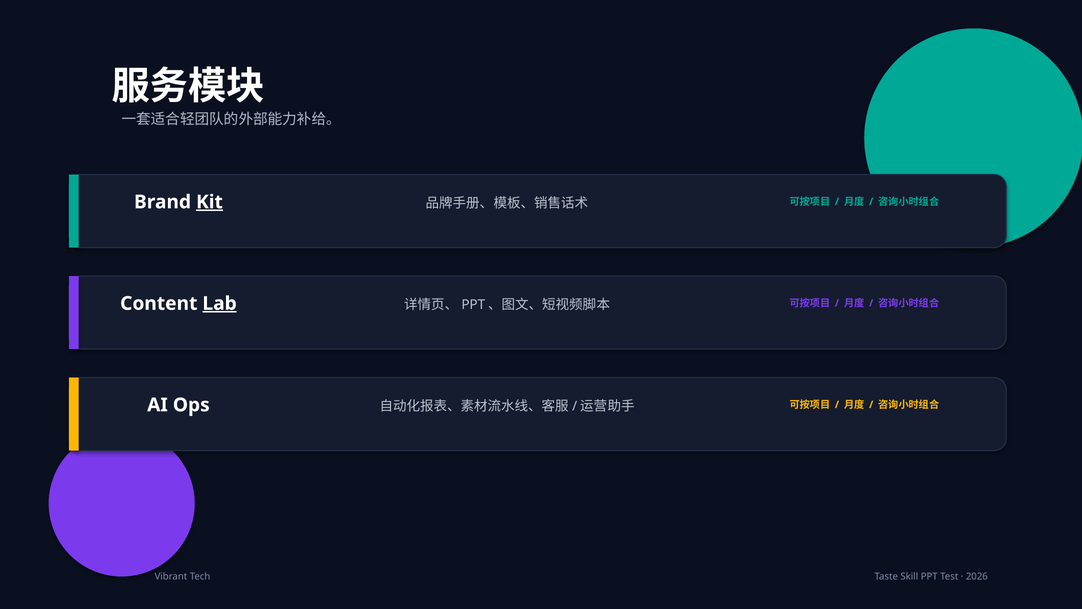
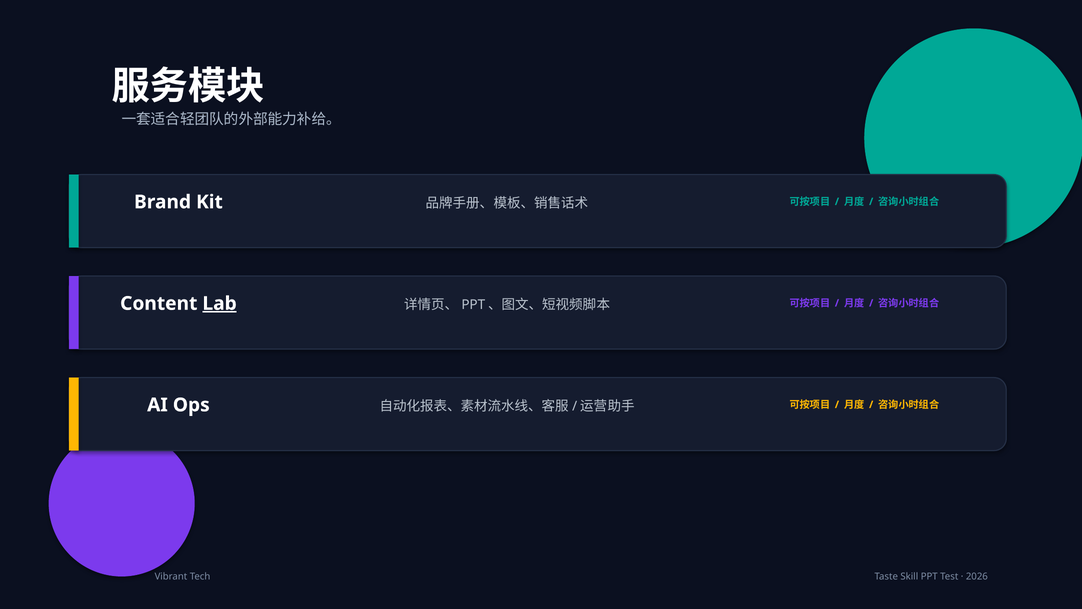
Kit underline: present -> none (209, 202)
